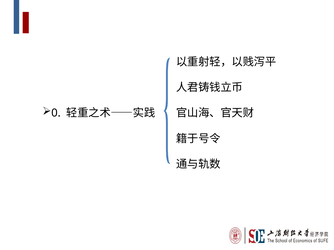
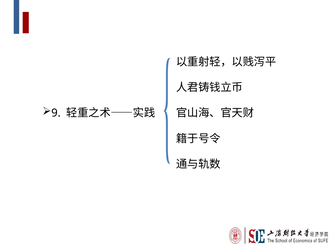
0: 0 -> 9 (56, 113)
